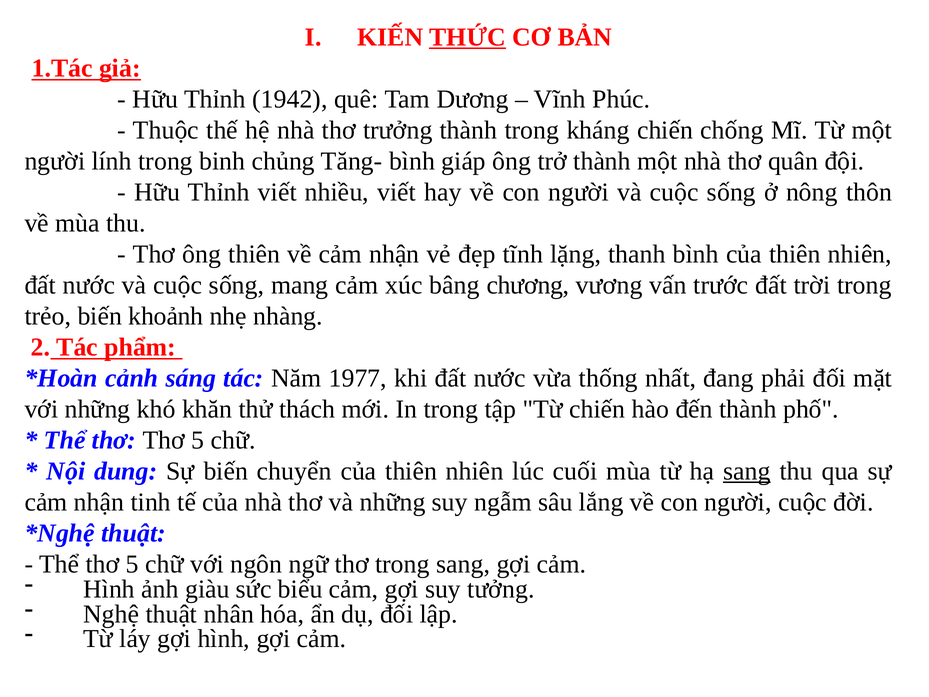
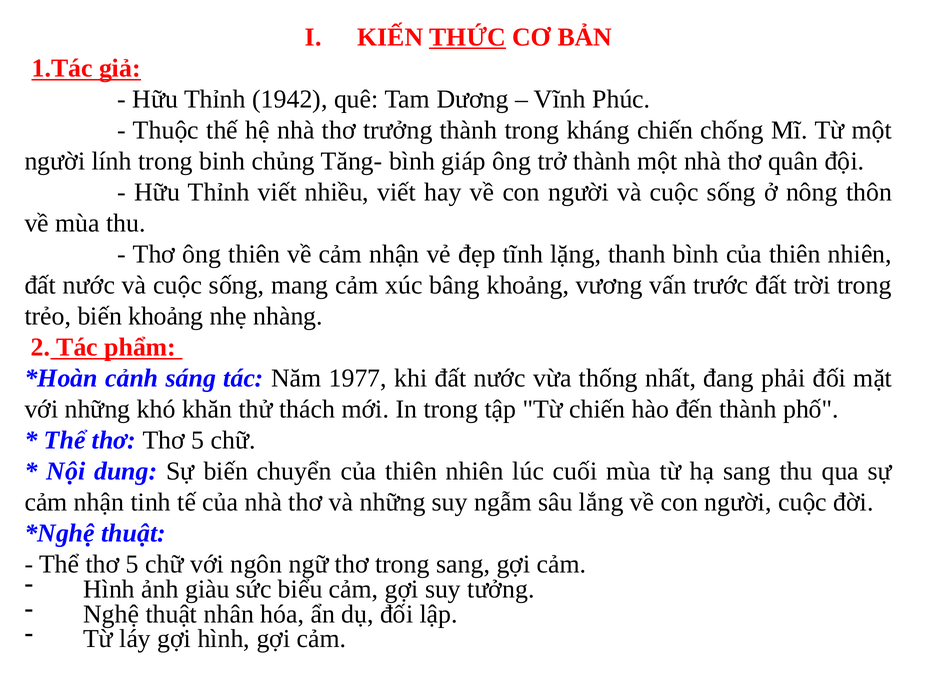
bâng chương: chương -> khoảng (528, 285)
biến khoảnh: khoảnh -> khoảng (166, 316)
sang underline: present -> none (747, 471)
